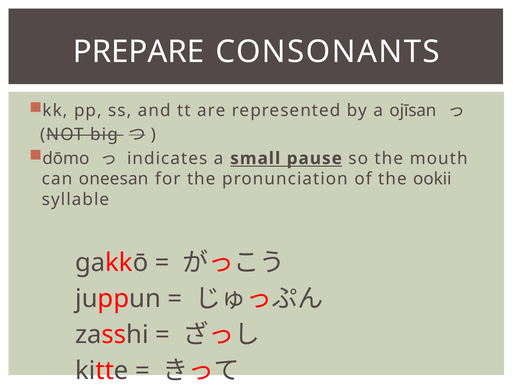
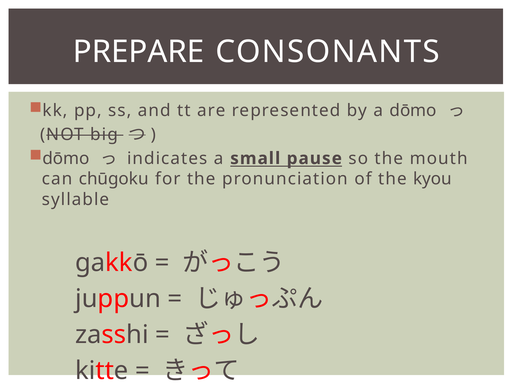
a ojīsan: ojīsan -> dōmo (413, 110)
oneesan: oneesan -> chūgoku (114, 179)
ookii: ookii -> kyou (432, 179)
